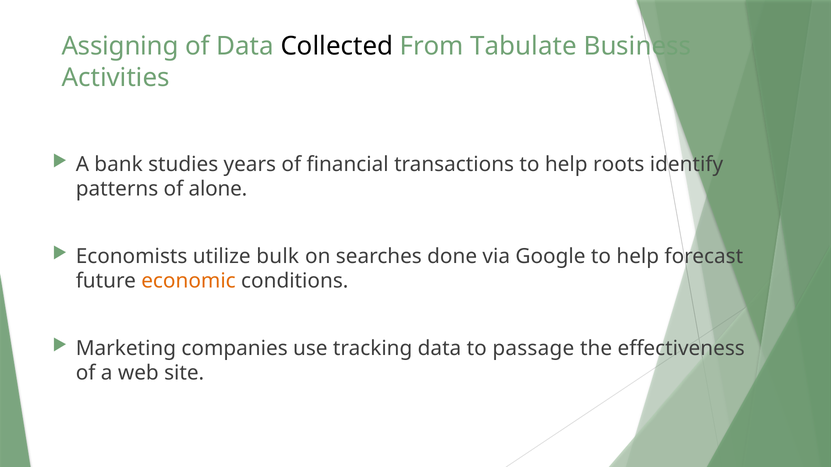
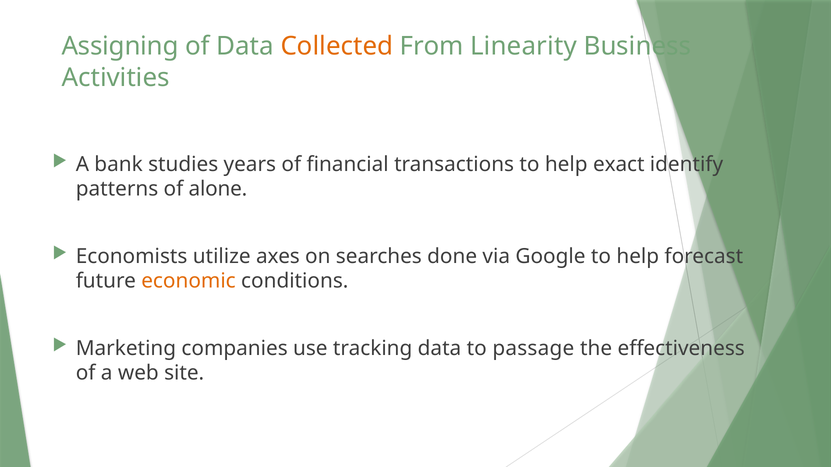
Collected colour: black -> orange (337, 46)
Tabulate: Tabulate -> Linearity (524, 46)
roots: roots -> exact (619, 164)
bulk: bulk -> axes (278, 256)
